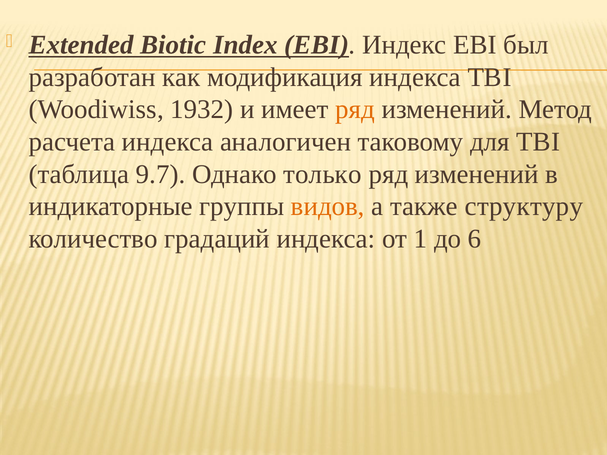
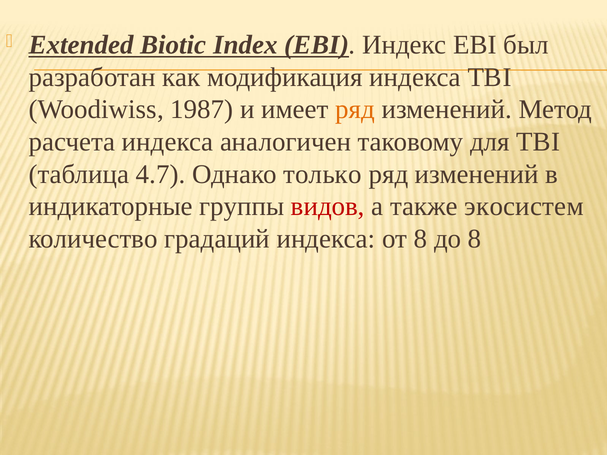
1932: 1932 -> 1987 (202, 110)
9.7: 9.7 -> 4.7 (161, 174)
видов colour: orange -> red (328, 207)
структуру: структуру -> экосистем (524, 207)
от 1: 1 -> 8 (421, 239)
до 6: 6 -> 8 (475, 239)
